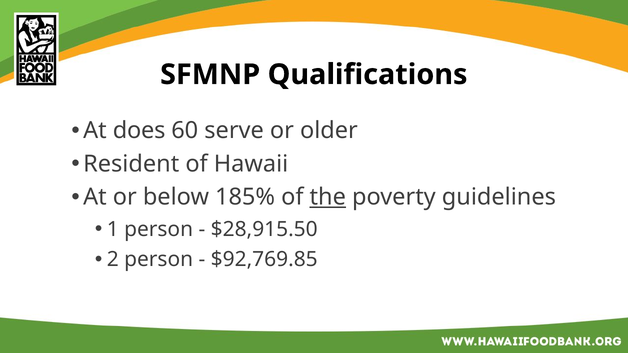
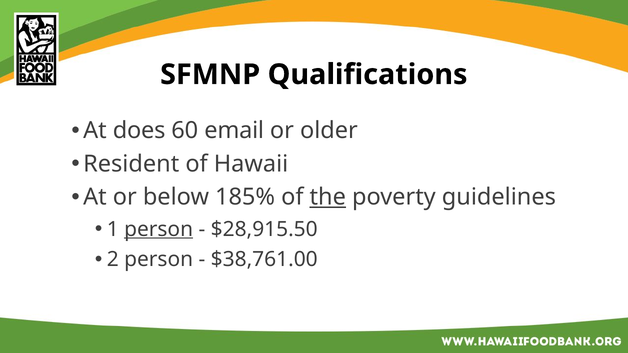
serve: serve -> email (234, 131)
person underline: none -> present (159, 229)
$92,769.85: $92,769.85 -> $38,761.00 (264, 260)
